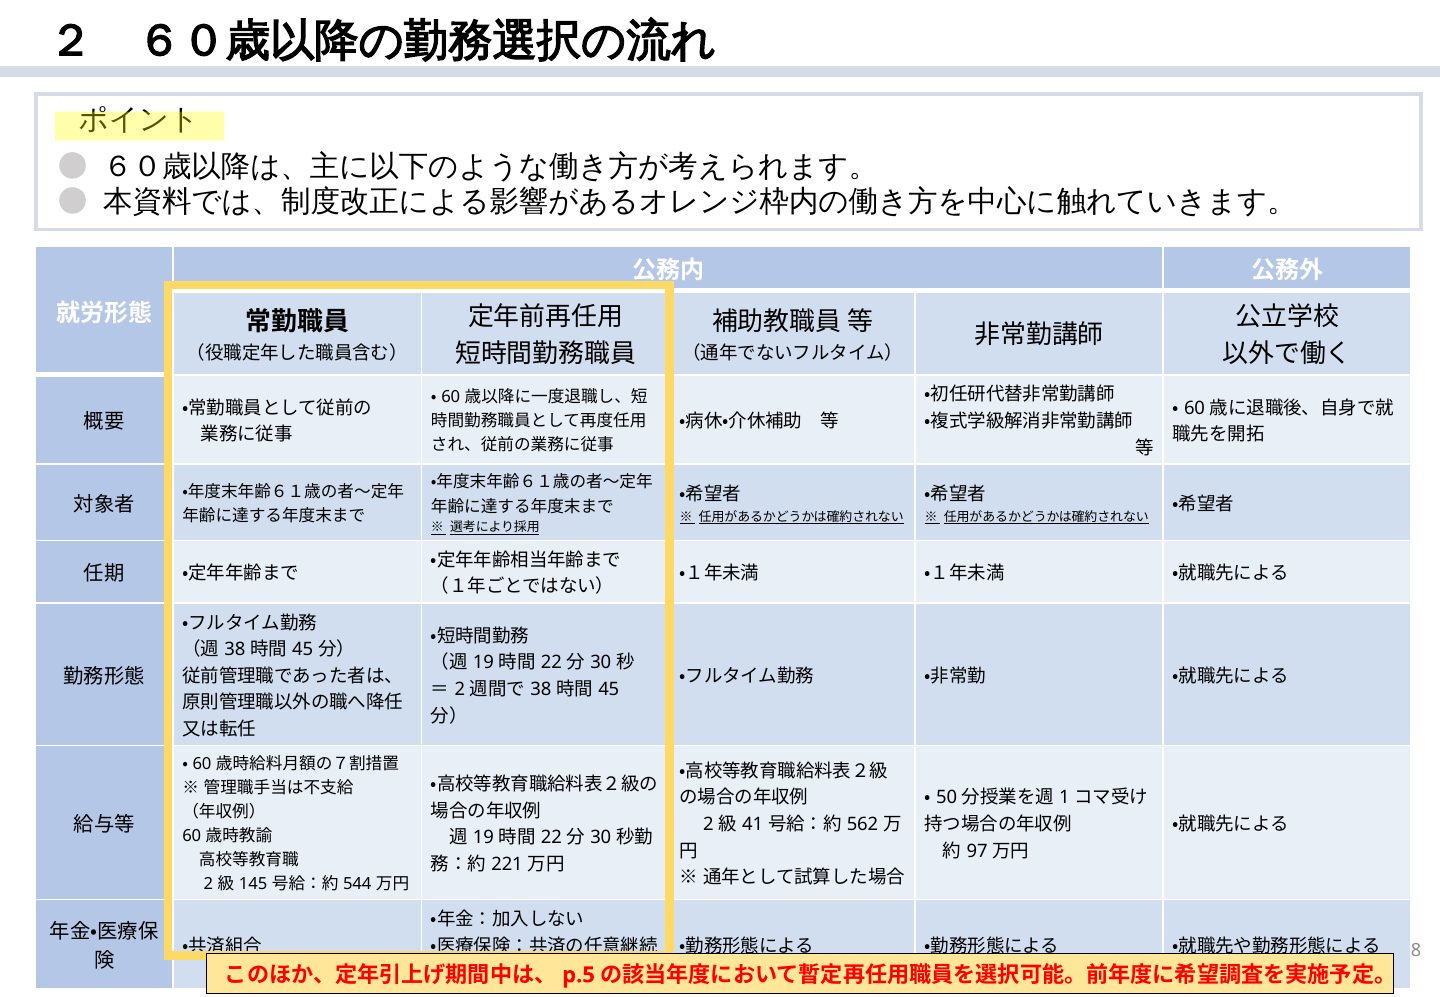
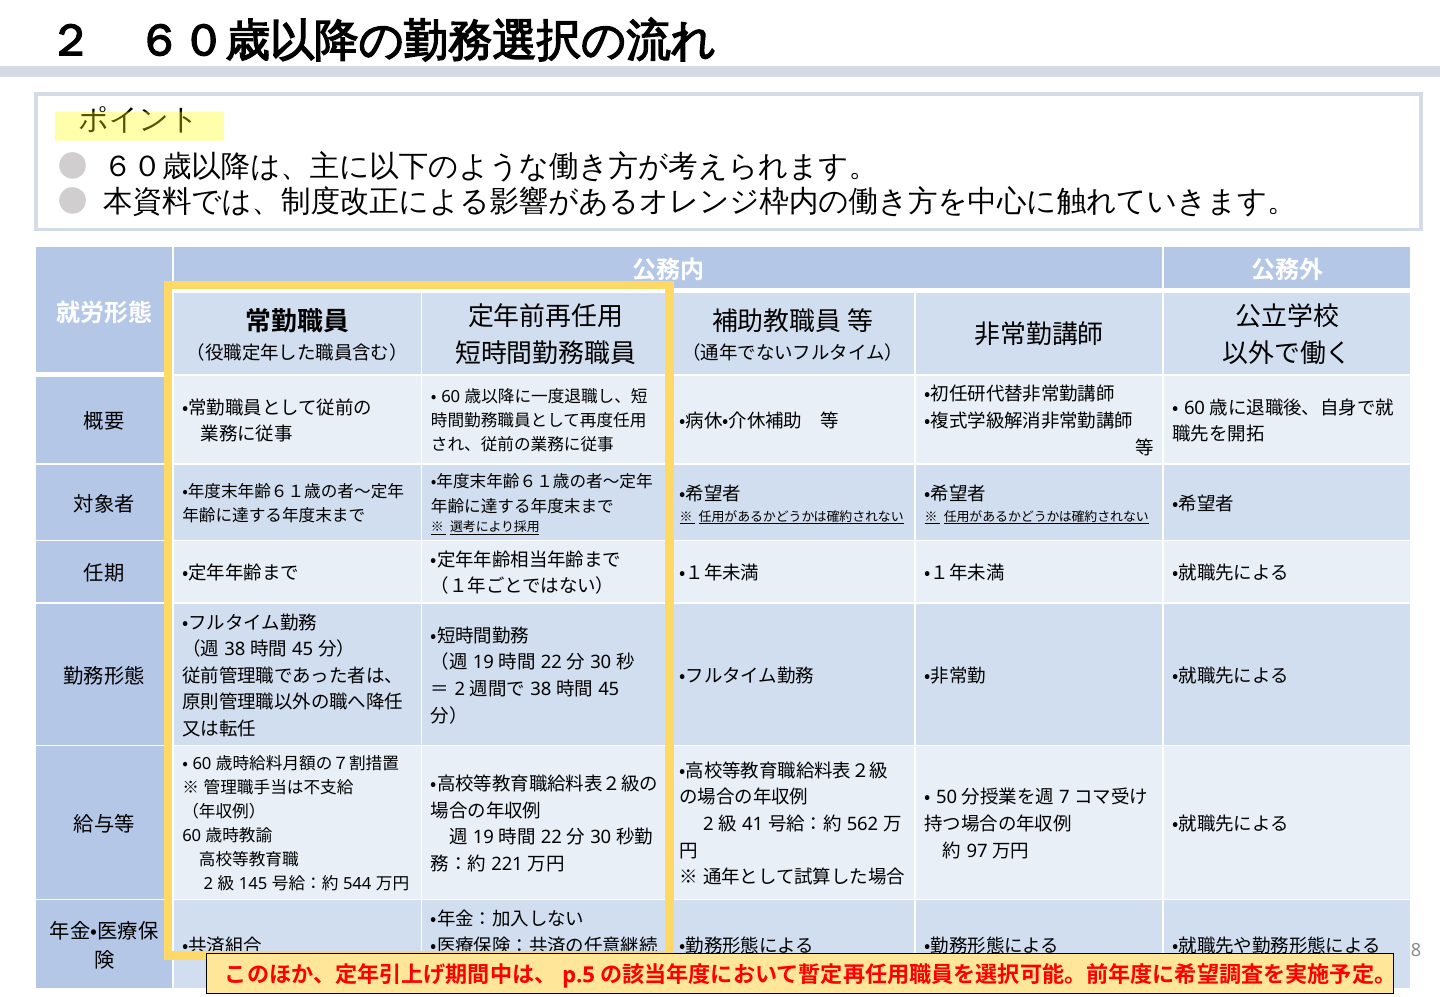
1: 1 -> 7 (1064, 798)
